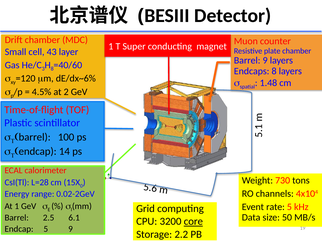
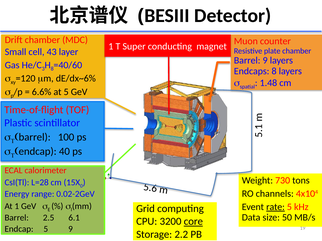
4.5%: 4.5% -> 6.6% (42, 92)
at 2: 2 -> 5 (66, 92)
14: 14 -> 40 (64, 152)
rate underline: none -> present (275, 207)
